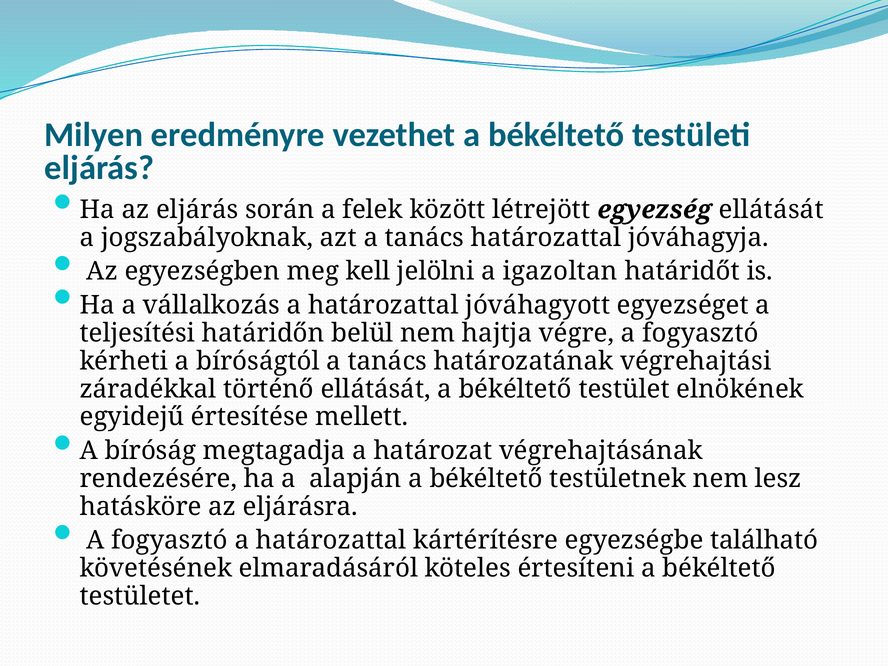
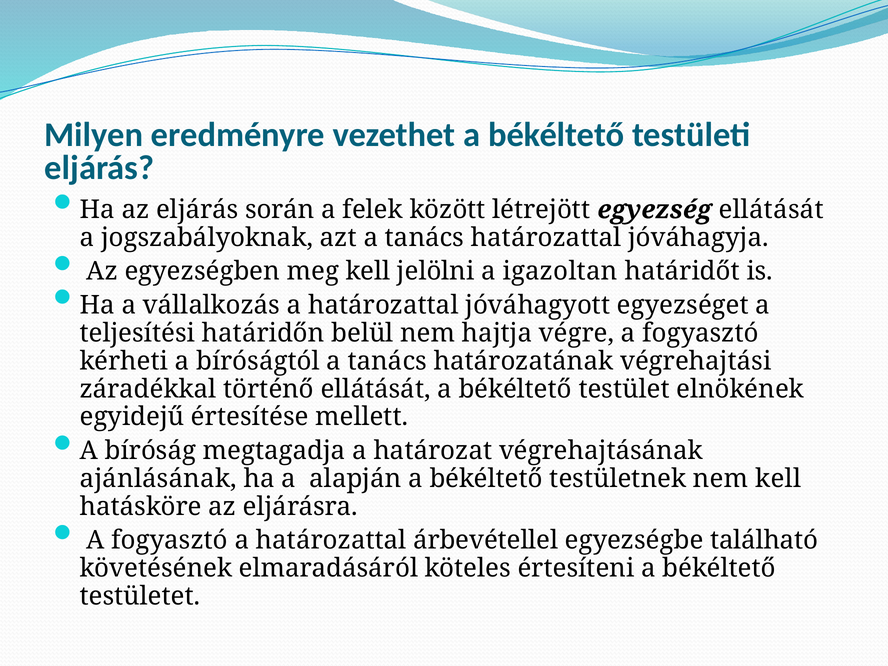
rendezésére: rendezésére -> ajánlásának (158, 479)
nem lesz: lesz -> kell (778, 479)
kártérítésre: kártérítésre -> árbevétellel (486, 540)
